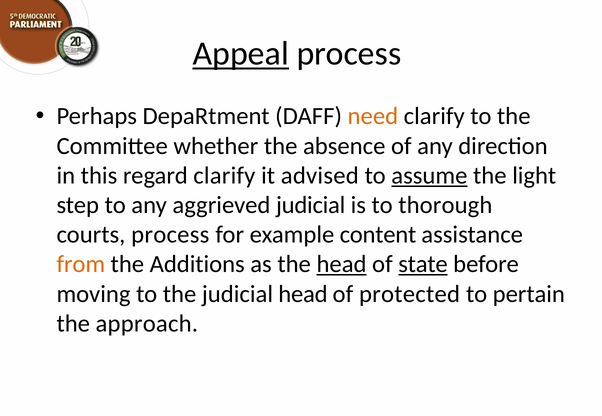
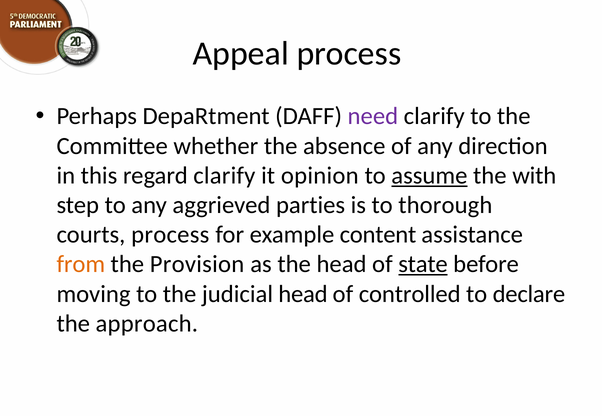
Appeal underline: present -> none (241, 54)
need colour: orange -> purple (373, 117)
advised: advised -> opinion (320, 176)
light: light -> with (534, 176)
aggrieved judicial: judicial -> parties (311, 206)
Additions: Additions -> Provision (197, 265)
head underline: present -> none (342, 265)
protected: protected -> controlled (410, 294)
pertain: pertain -> declare (529, 294)
